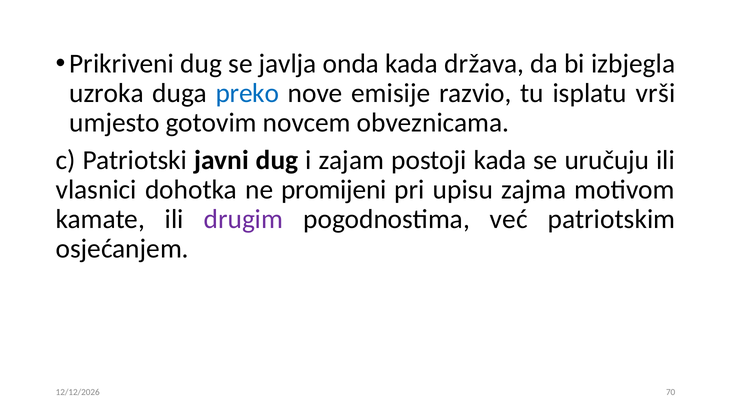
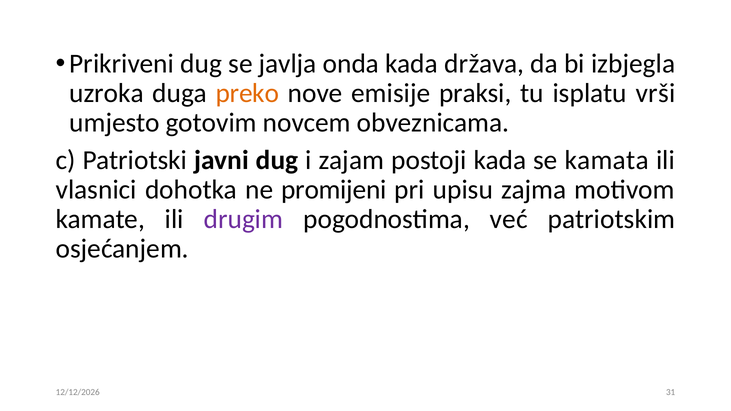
preko colour: blue -> orange (247, 93)
razvio: razvio -> praksi (475, 93)
uručuju: uručuju -> kamata (607, 160)
70: 70 -> 31 (671, 393)
